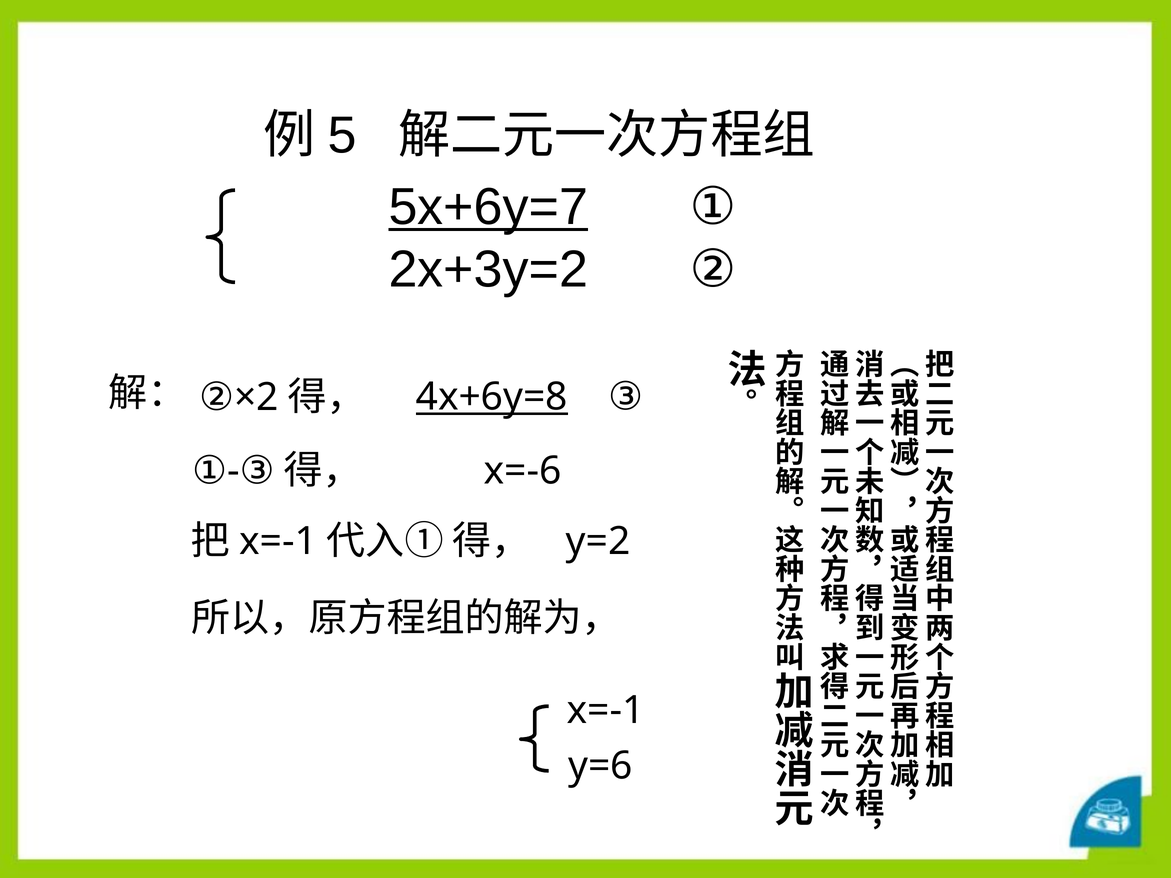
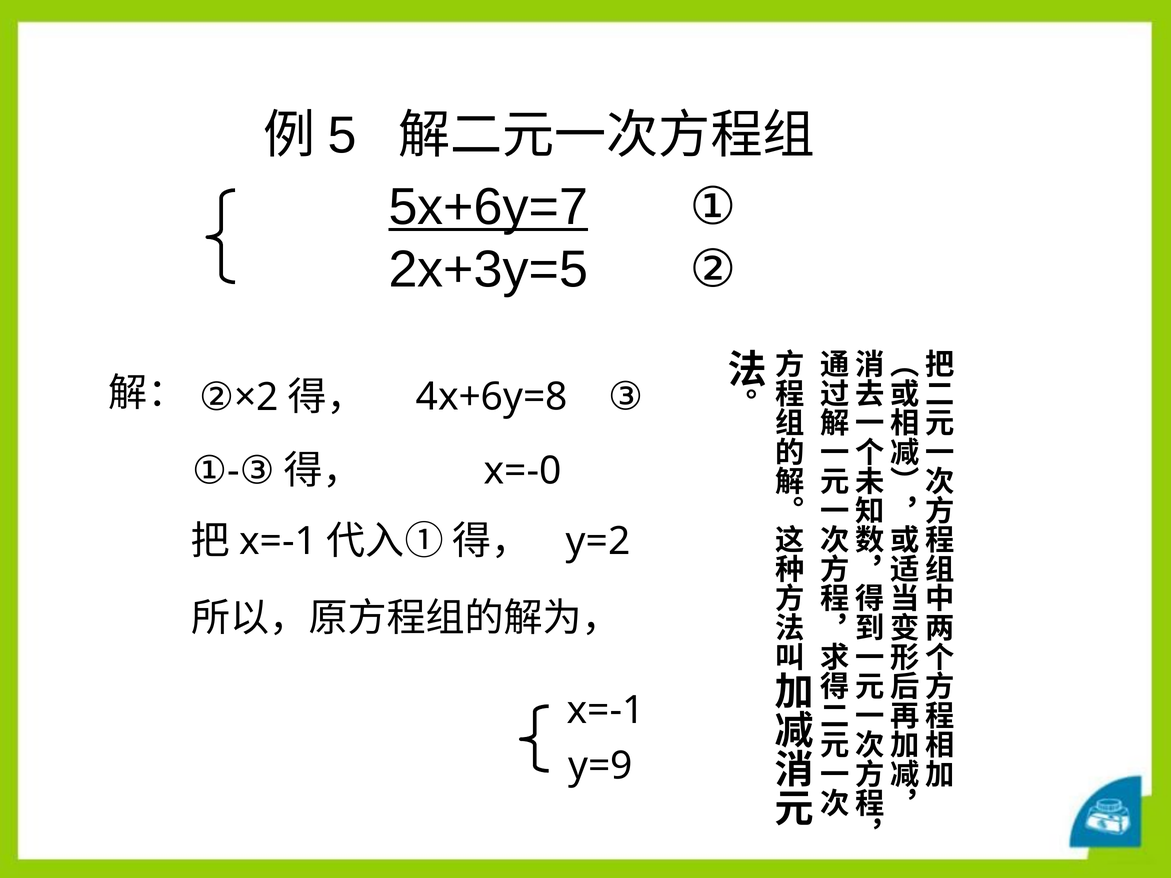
2x+3y=2: 2x+3y=2 -> 2x+3y=5 (488, 270)
4x+6y=8 underline: present -> none (492, 397)
x=-6: x=-6 -> x=-0 (523, 471)
y=6: y=6 -> y=9 (600, 766)
